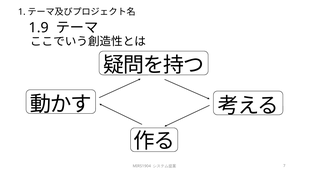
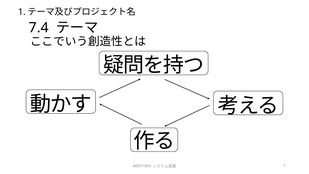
1.9: 1.9 -> 7.4 (39, 28)
